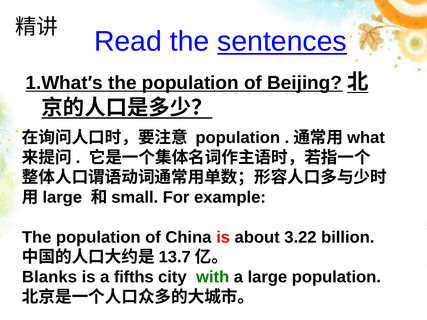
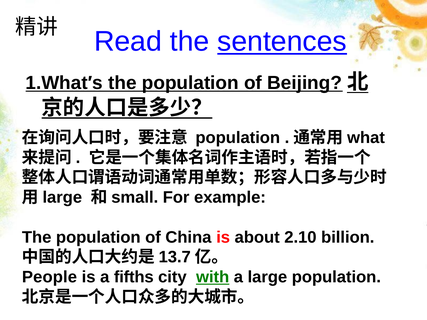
3.22: 3.22 -> 2.10 (300, 237)
Blanks: Blanks -> People (50, 277)
with underline: none -> present (213, 277)
